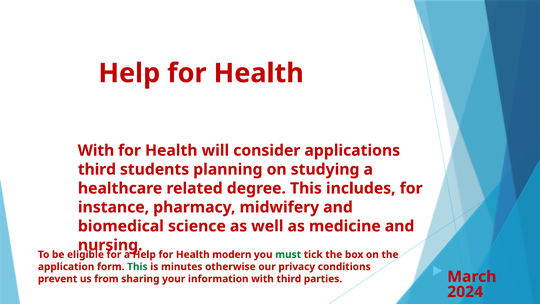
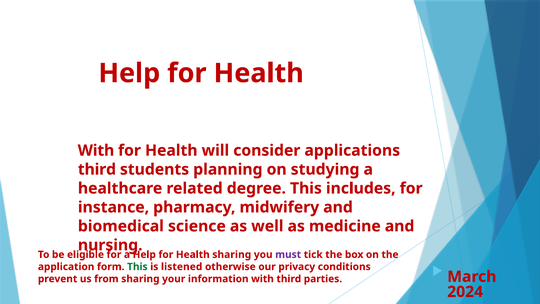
Health modern: modern -> sharing (232, 254)
must colour: green -> purple (288, 254)
minutes: minutes -> listened (182, 267)
